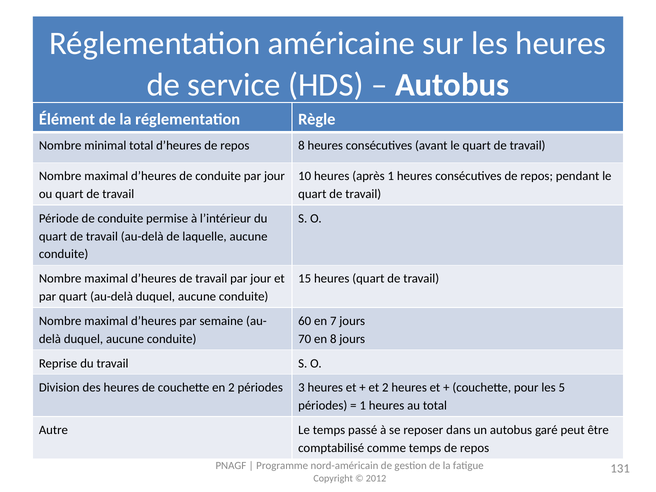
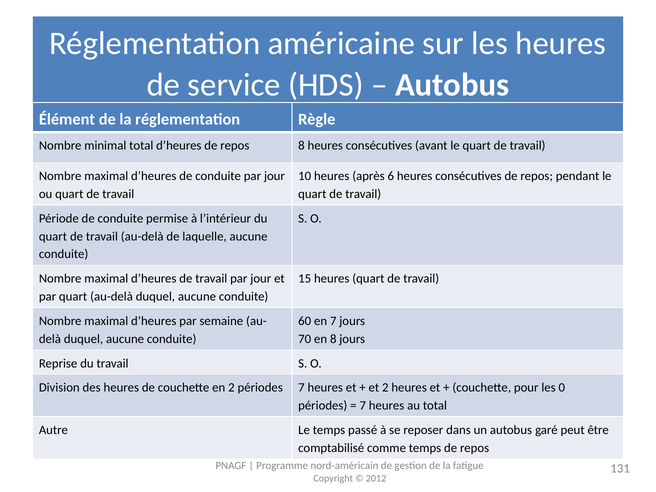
après 1: 1 -> 6 (391, 176)
périodes 3: 3 -> 7 (301, 388)
5: 5 -> 0 (562, 388)
1: 1 -> 7 (363, 406)
